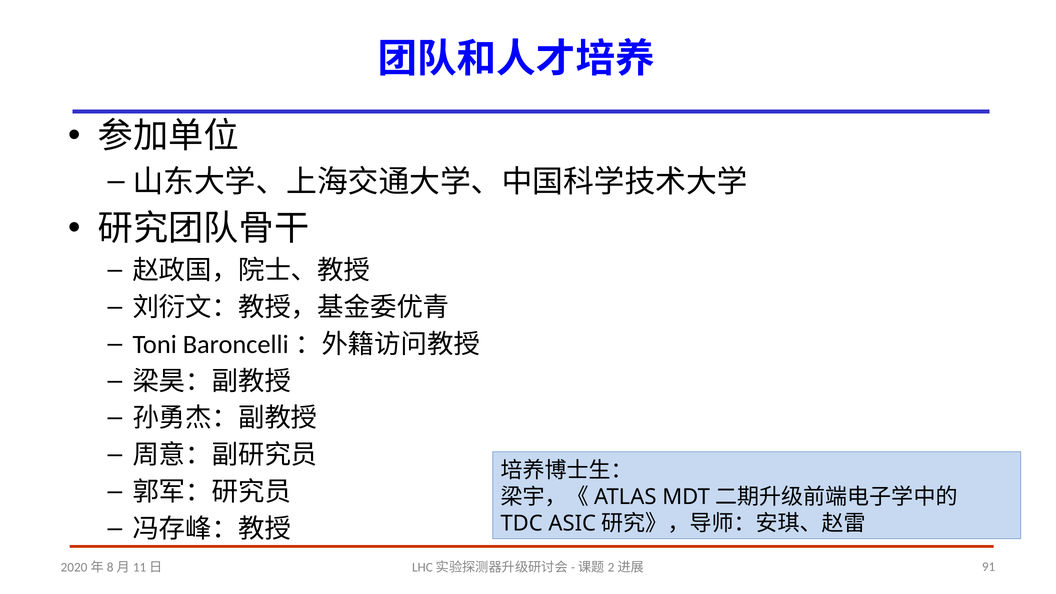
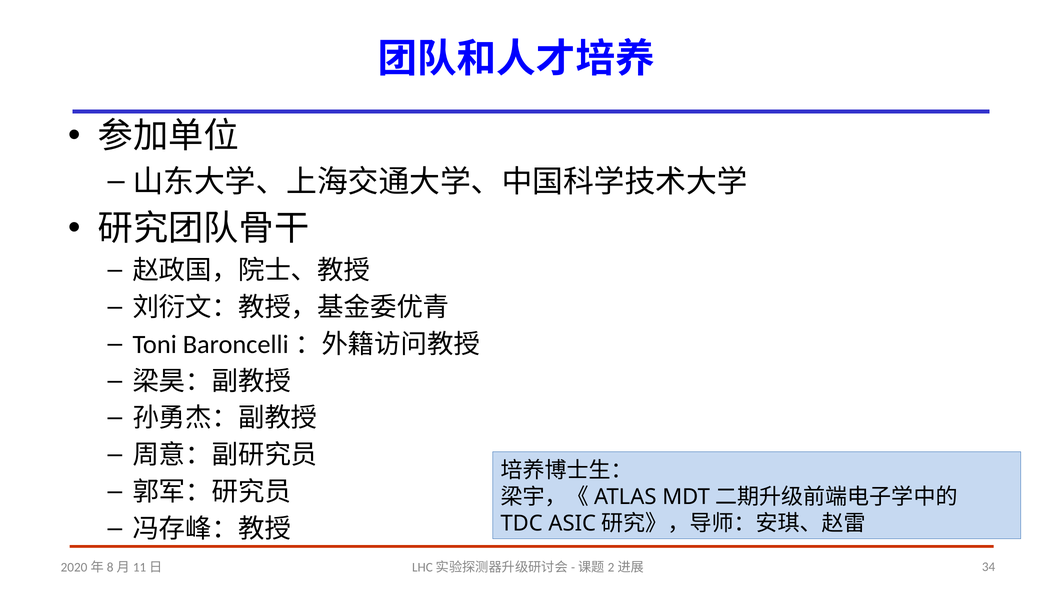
91: 91 -> 34 (989, 567)
